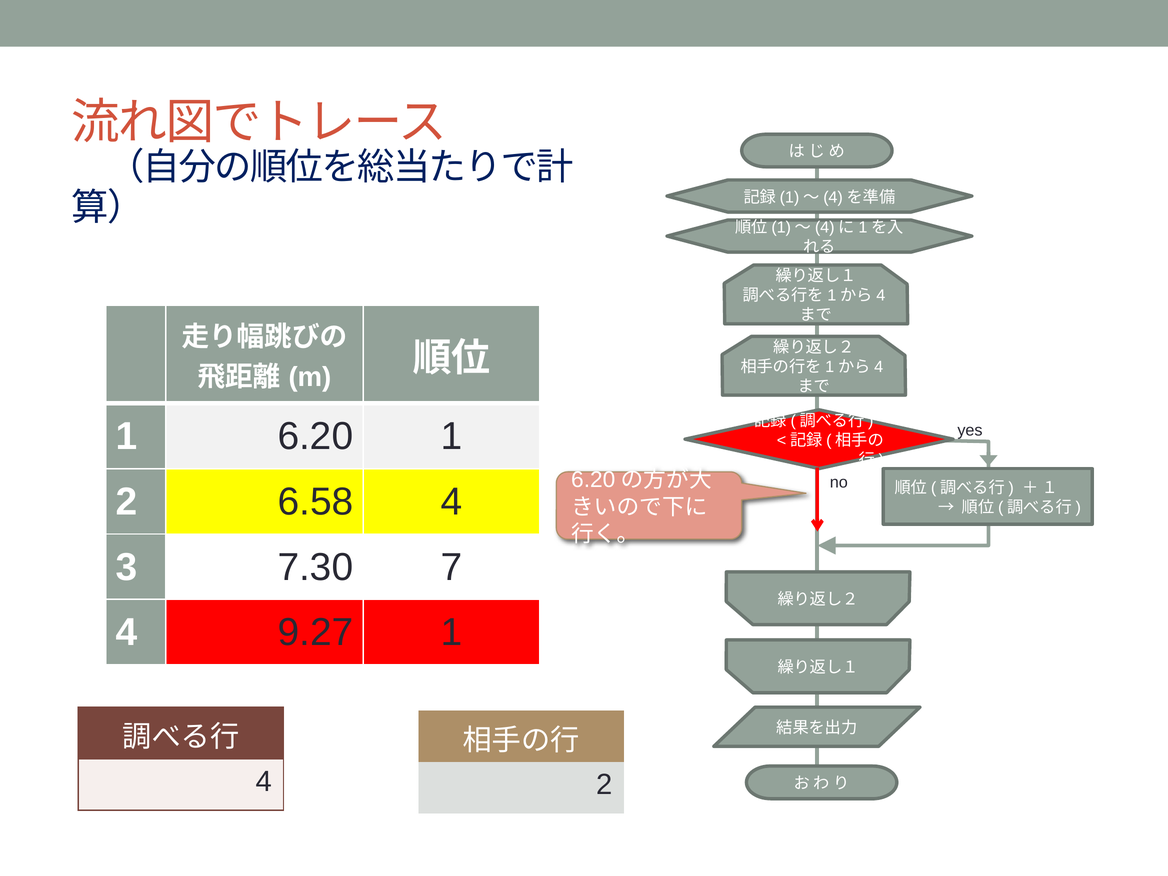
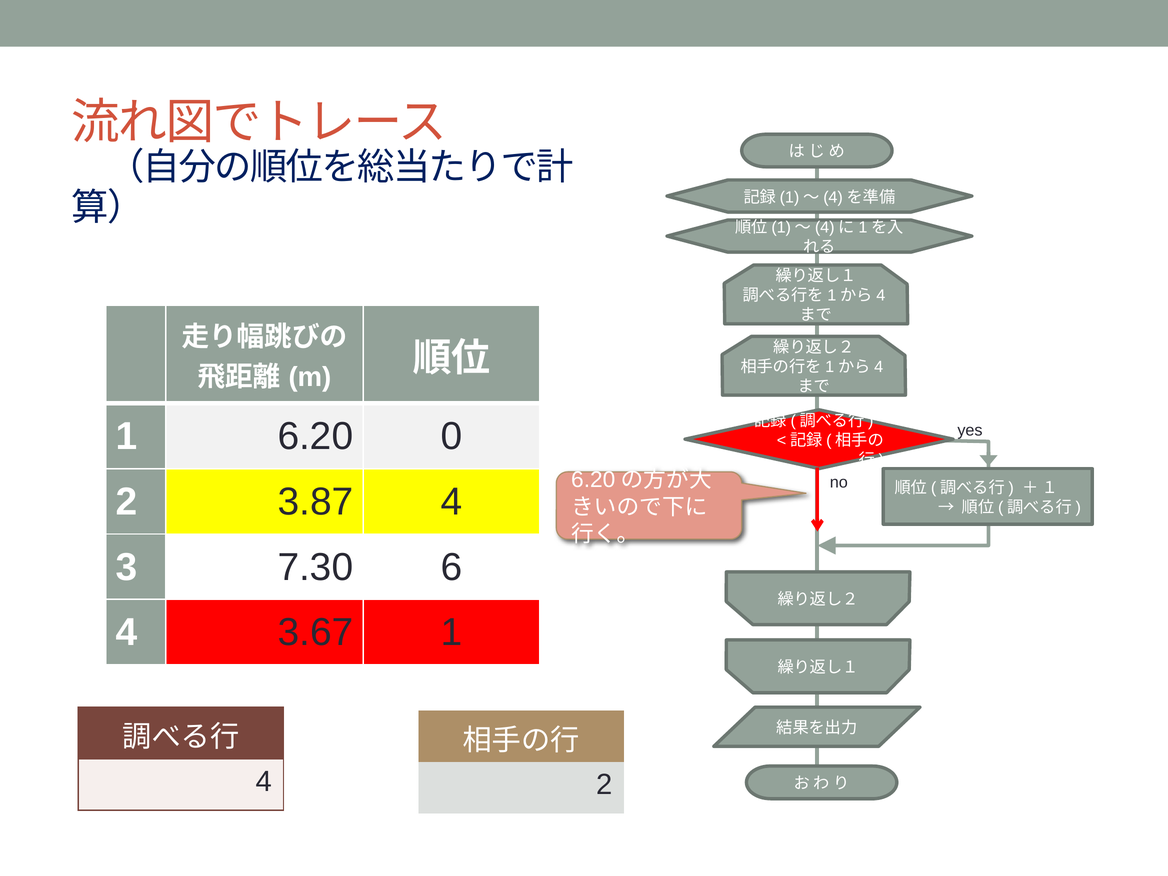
6.20 1: 1 -> 0 (451, 437)
6.58: 6.58 -> 3.87 (316, 502)
7: 7 -> 6 (451, 567)
9.27: 9.27 -> 3.67 (316, 633)
